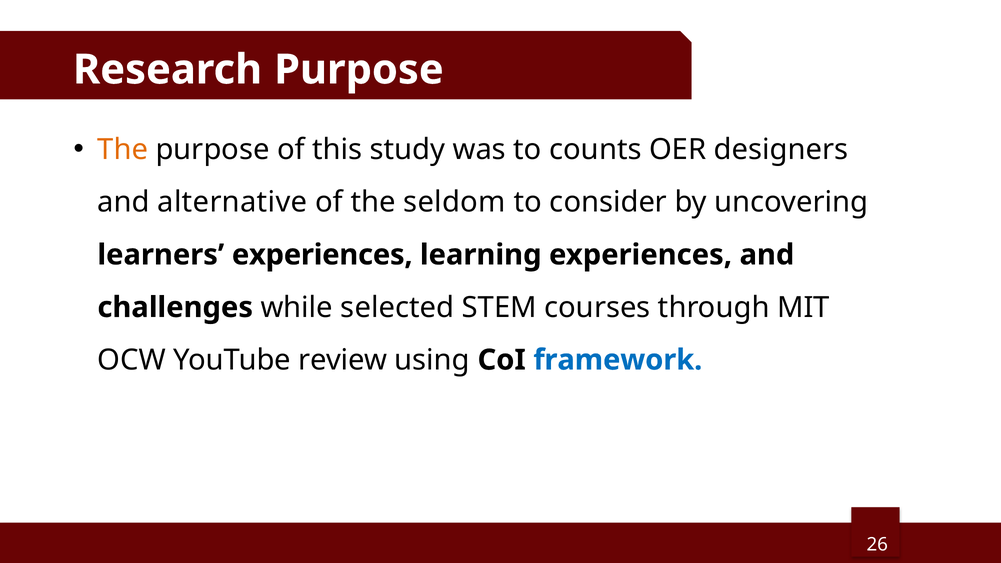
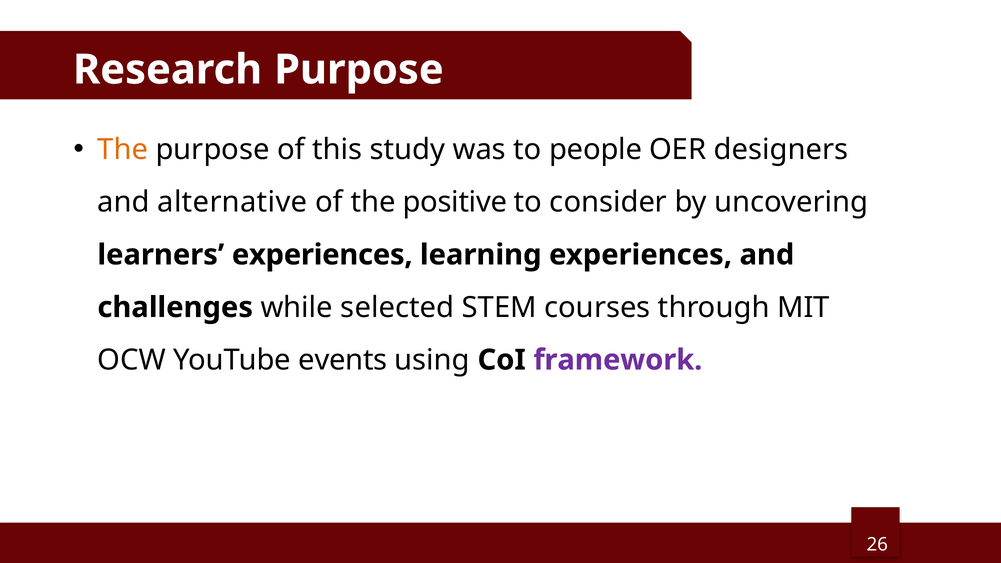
counts: counts -> people (596, 150)
seldom: seldom -> positive (455, 202)
review: review -> events (343, 360)
framework colour: blue -> purple (618, 360)
